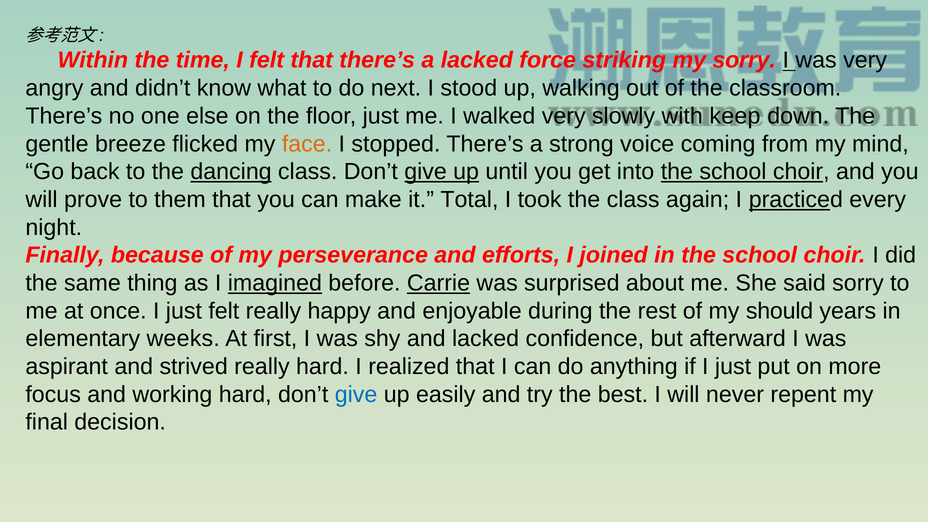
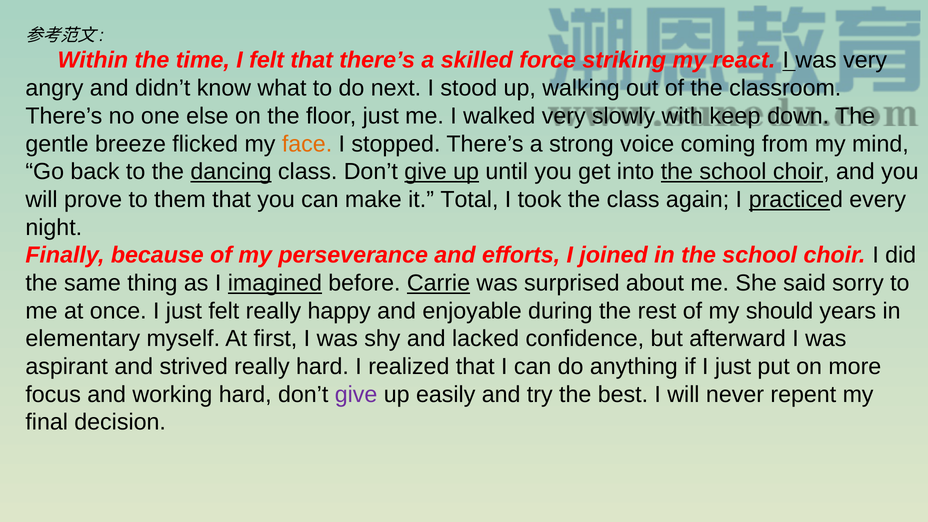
a lacked: lacked -> skilled (477, 60)
my sorry: sorry -> react (744, 60)
weeks: weeks -> myself (183, 339)
give colour: blue -> purple (356, 394)
